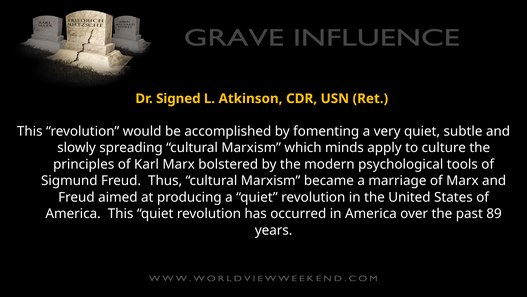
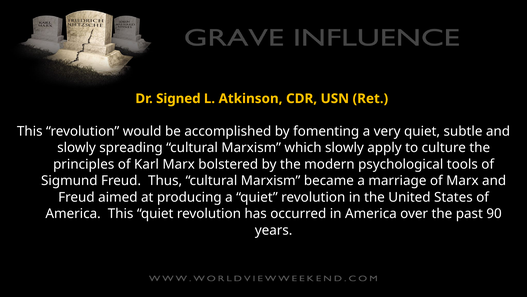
which minds: minds -> slowly (344, 147)
89: 89 -> 90 (494, 213)
